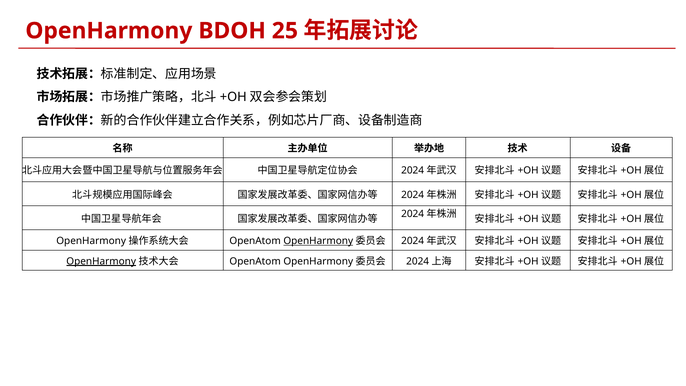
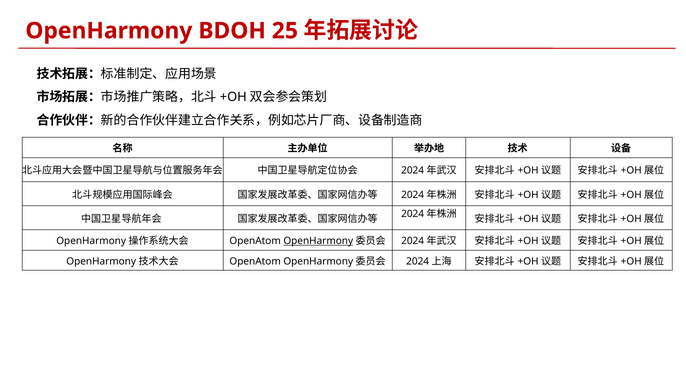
OpenHarmony underline: present -> none (101, 261)
